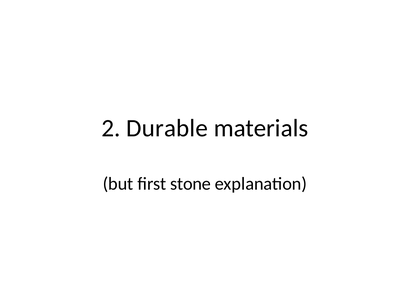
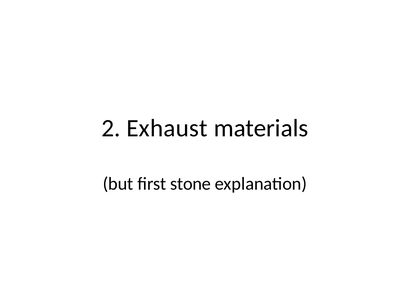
Durable: Durable -> Exhaust (167, 128)
